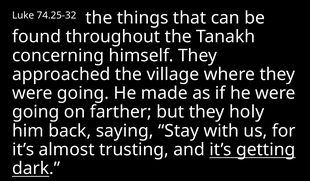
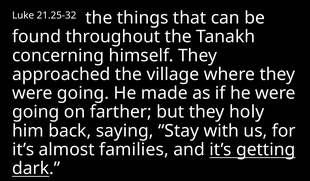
74.25-32: 74.25-32 -> 21.25-32 (56, 15)
trusting: trusting -> families (134, 150)
